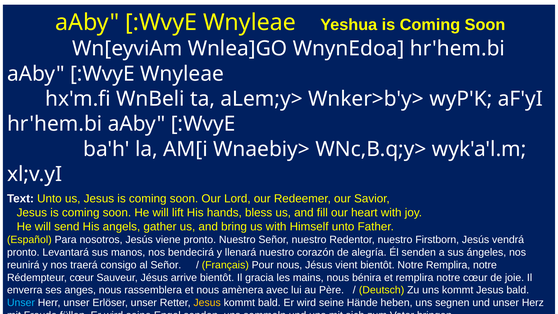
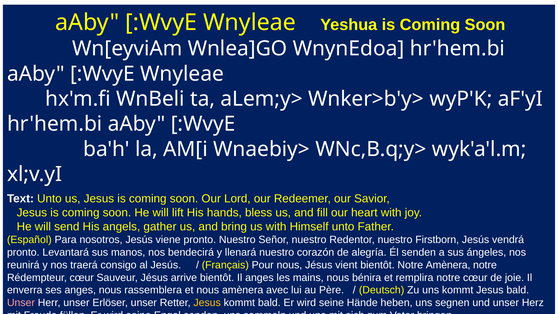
al Señor: Señor -> Jesús (166, 265)
Notre Remplira: Remplira -> Amènera (448, 265)
Il gracia: gracia -> anges (259, 278)
Unser colour: light blue -> pink (21, 303)
